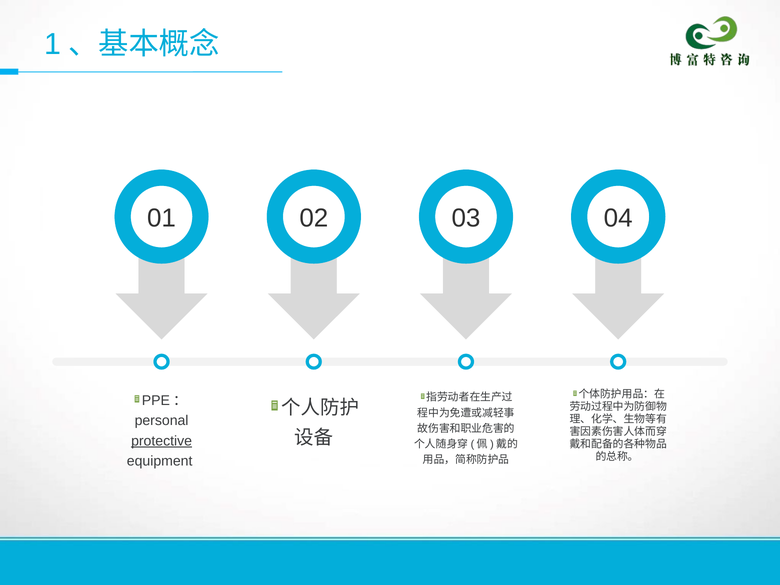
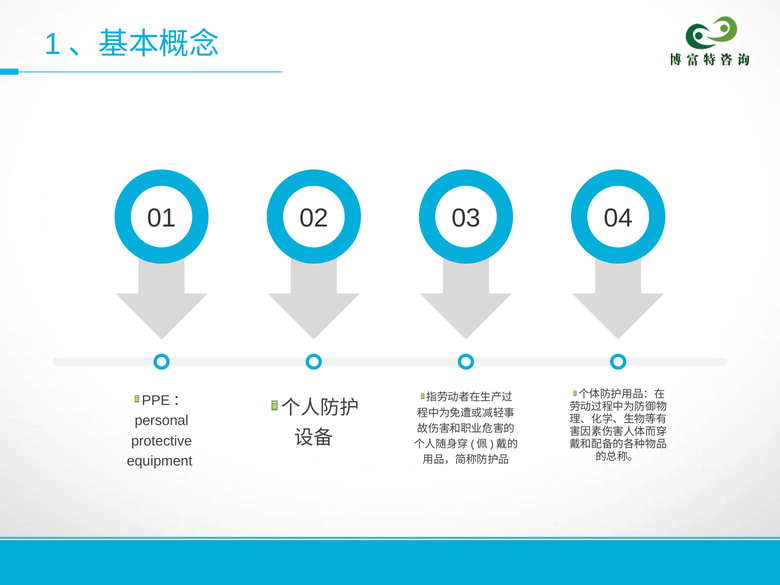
protective underline: present -> none (162, 441)
